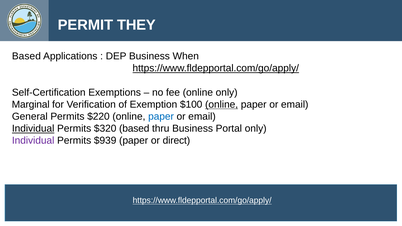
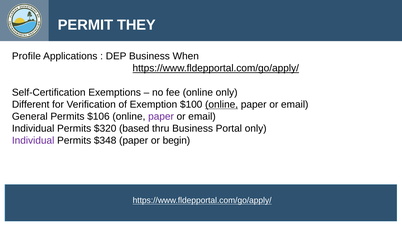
Based: Based -> Profile (26, 56)
Marginal: Marginal -> Different (31, 105)
$220: $220 -> $106 (98, 117)
paper colour: blue -> purple (161, 117)
Individual underline: present -> none (33, 129)
$939: $939 -> $348 (105, 141)
direct: direct -> begin (176, 141)
